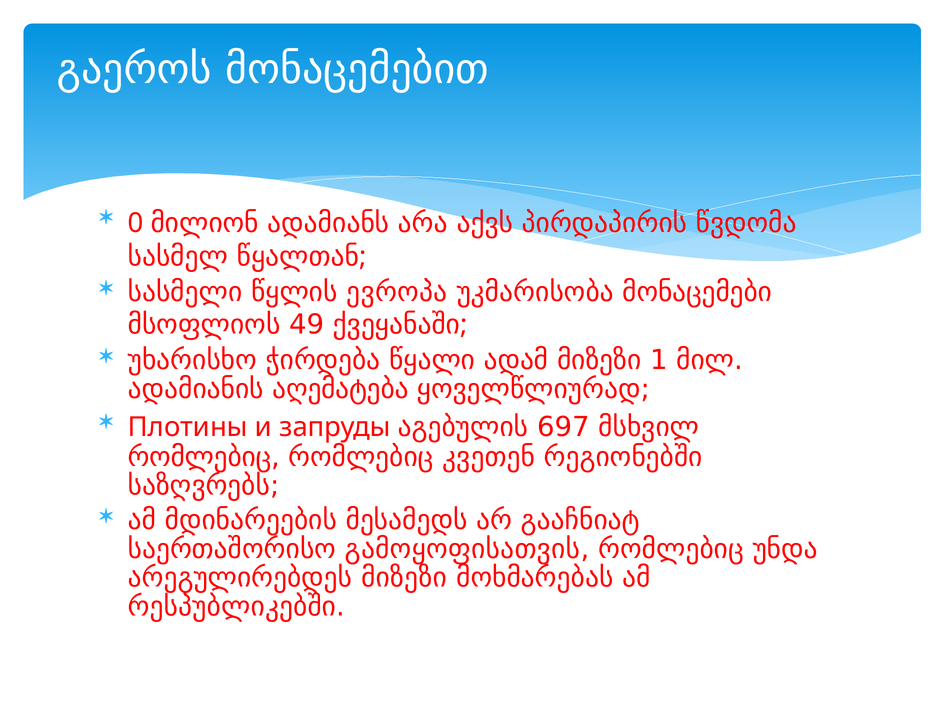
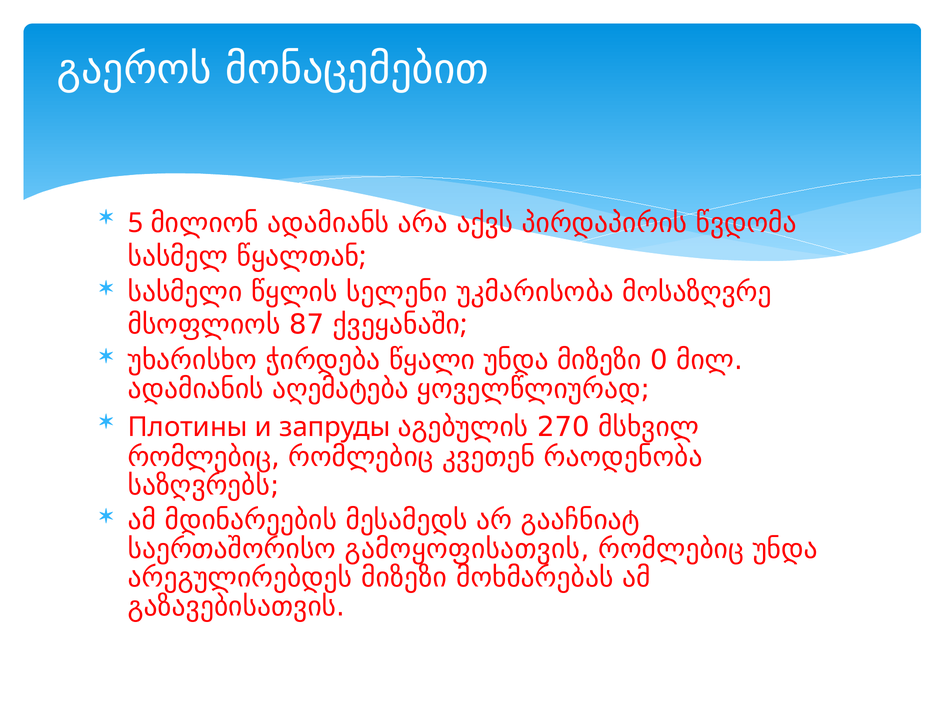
0: 0 -> 5 (136, 223)
ევროპა: ევროპა -> სელენი (397, 292)
მონაცემები: მონაცემები -> მოსაზღვრე (697, 292)
49: 49 -> 87 (307, 325)
წყალი ადამ: ადამ -> უნდა (516, 360)
1: 1 -> 0 (659, 360)
697: 697 -> 270 (563, 427)
რეგიონებში: რეგიონებში -> რაოდენობა (623, 457)
რესპუბლიკებში: რესპუბლიკებში -> გაზავებისათვის (236, 607)
